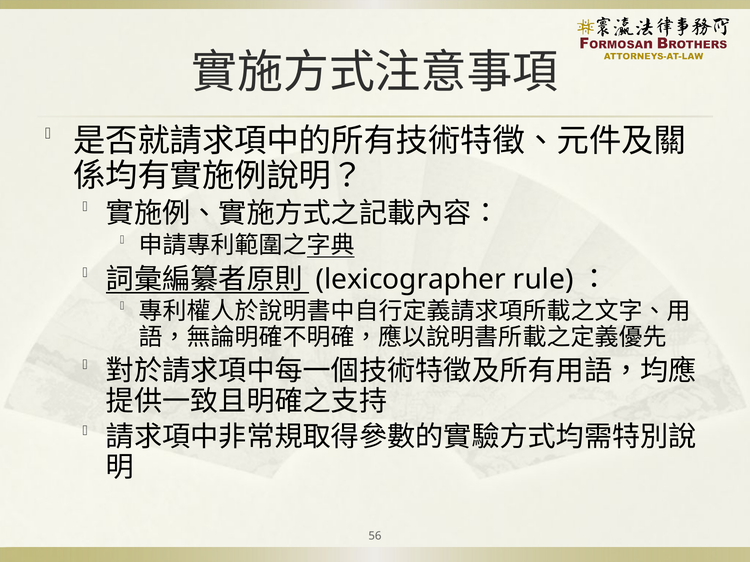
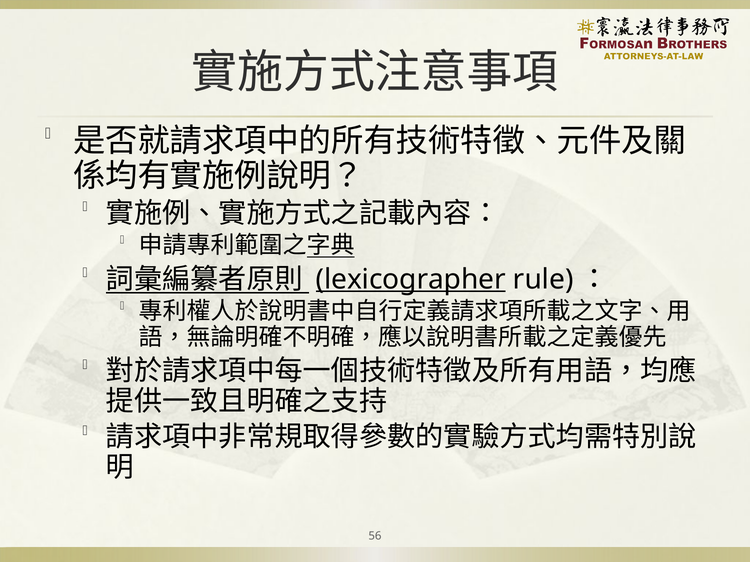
lexicographer underline: none -> present (411, 280)
